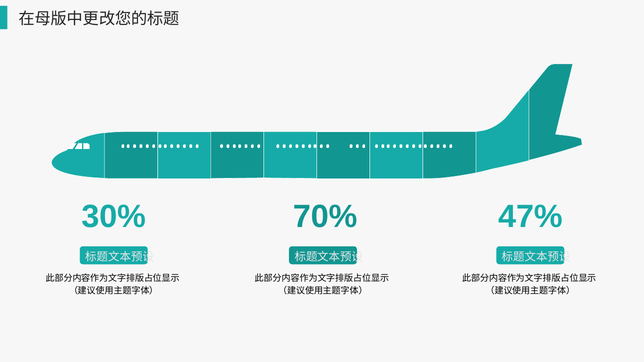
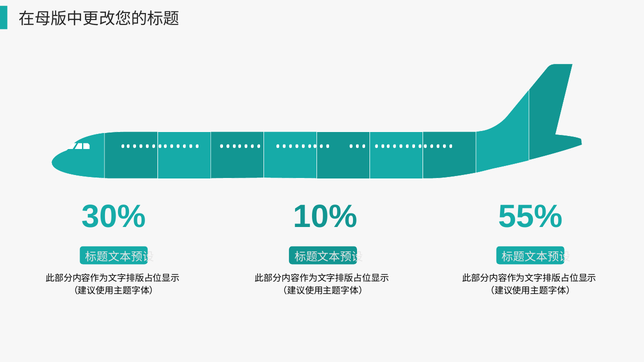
70%: 70% -> 10% (325, 217)
47%: 47% -> 55% (530, 217)
